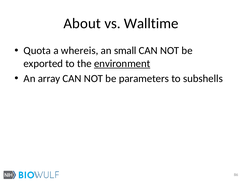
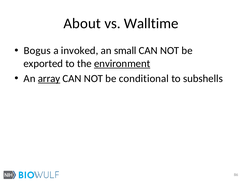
Quota: Quota -> Bogus (37, 51)
whereis: whereis -> invoked (80, 51)
array underline: none -> present (49, 79)
parameters: parameters -> conditional (144, 79)
